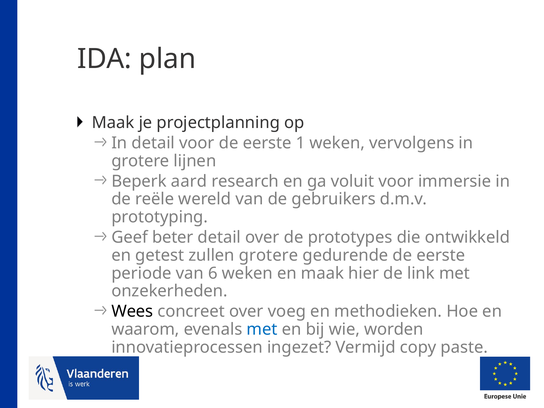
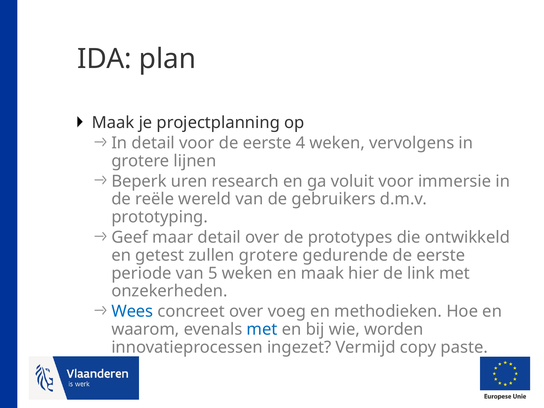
1: 1 -> 4 (301, 143)
aard: aard -> uren (189, 181)
beter: beter -> maar (173, 237)
6: 6 -> 5 (213, 273)
Wees colour: black -> blue (132, 311)
